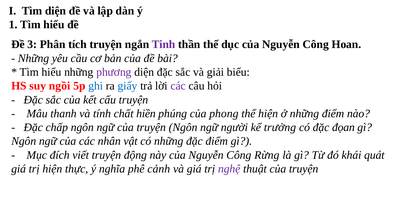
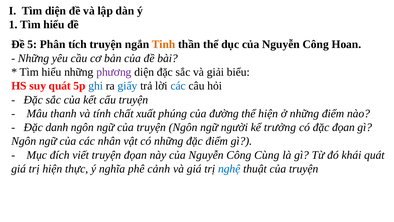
3: 3 -> 5 (32, 44)
Tinh colour: purple -> orange (164, 44)
suy ngồi: ngồi -> quát (60, 86)
các colour: purple -> blue (178, 86)
hiền: hiền -> xuất (146, 113)
phong: phong -> đường (224, 113)
chấp: chấp -> danh (57, 127)
truyện động: động -> đọan (135, 155)
Rừng: Rừng -> Cùng (267, 155)
nghệ colour: purple -> blue (229, 169)
